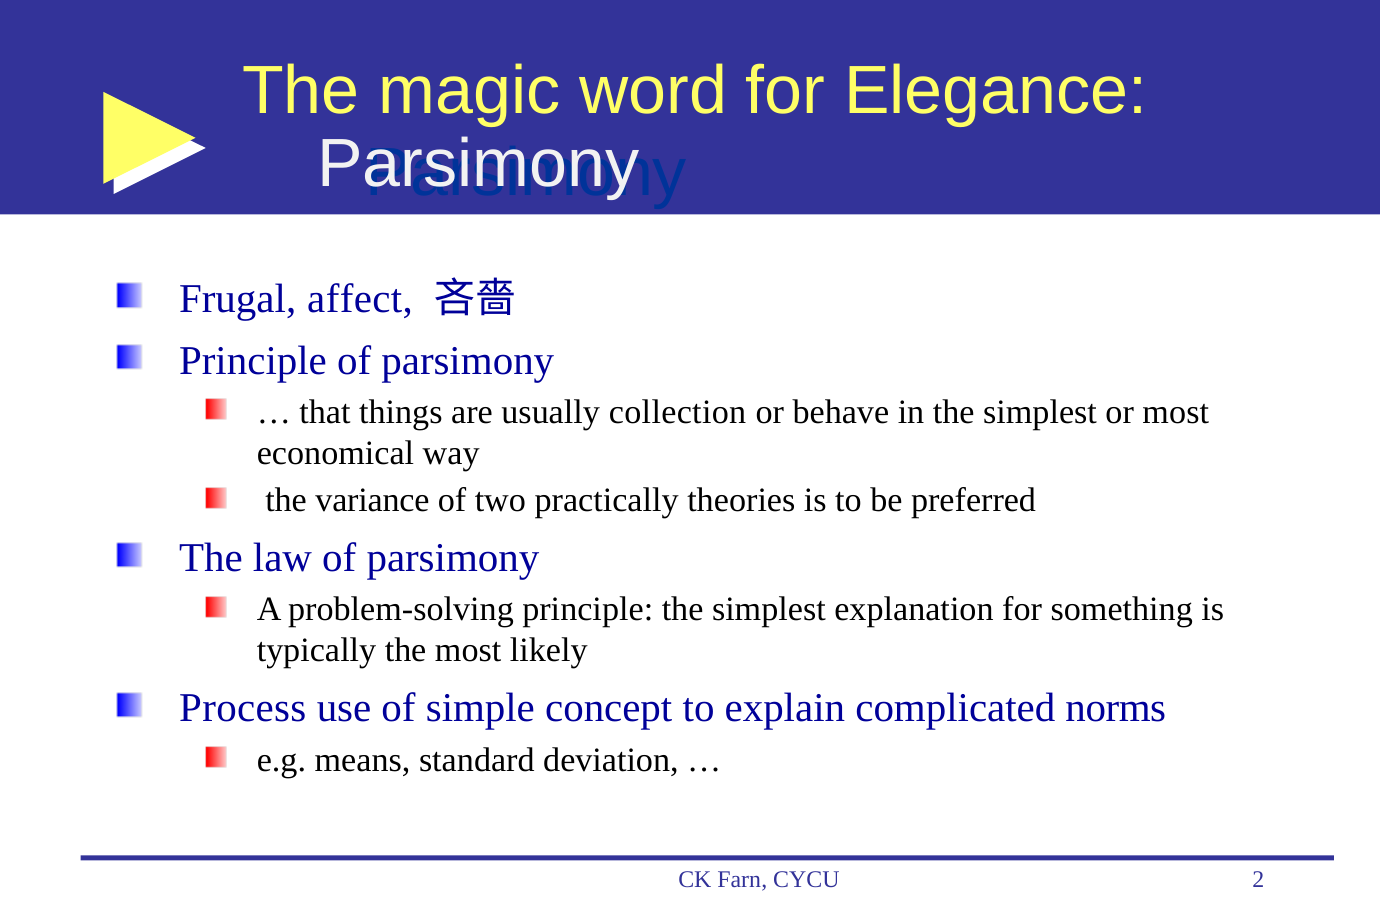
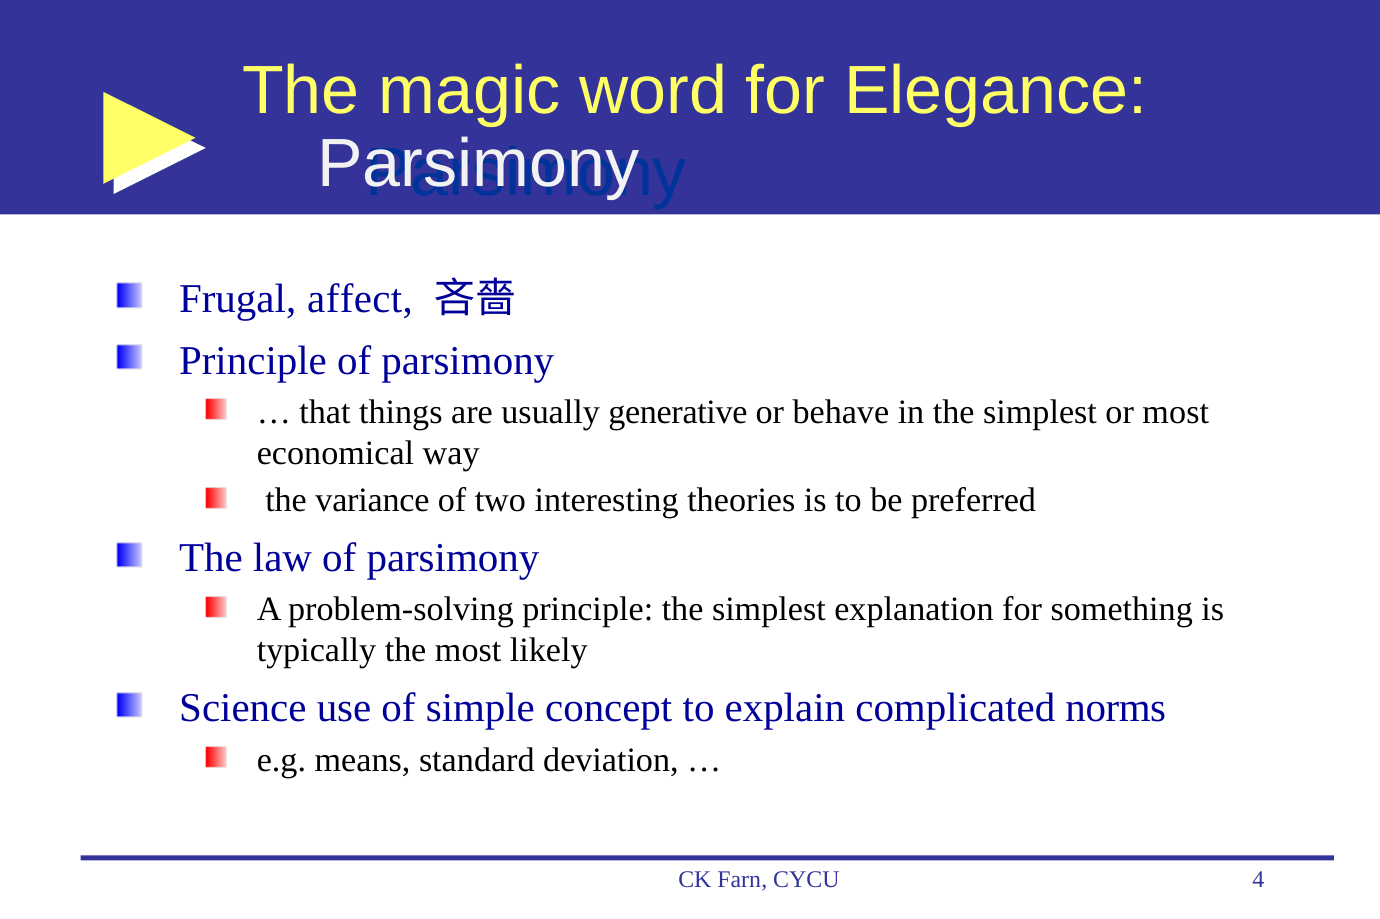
collection: collection -> generative (678, 412)
practically: practically -> interesting (607, 501)
Process: Process -> Science (243, 709)
2: 2 -> 4 (1258, 880)
